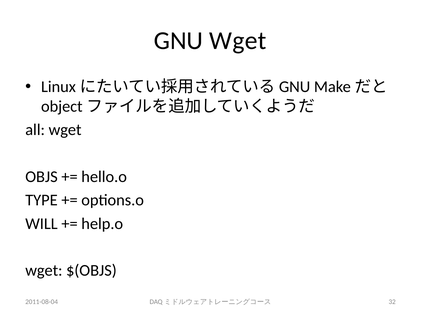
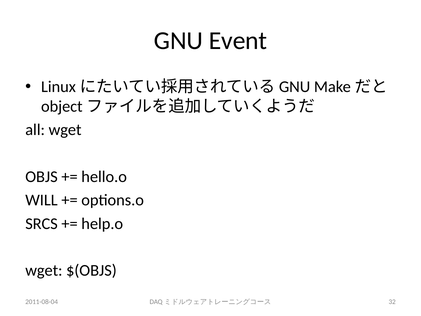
GNU Wget: Wget -> Event (238, 41)
TYPE: TYPE -> WILL (41, 200)
WILL: WILL -> SRCS (41, 223)
